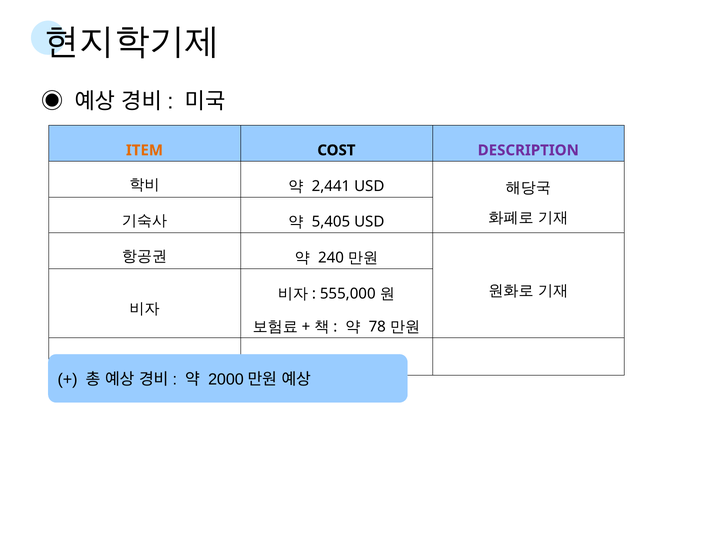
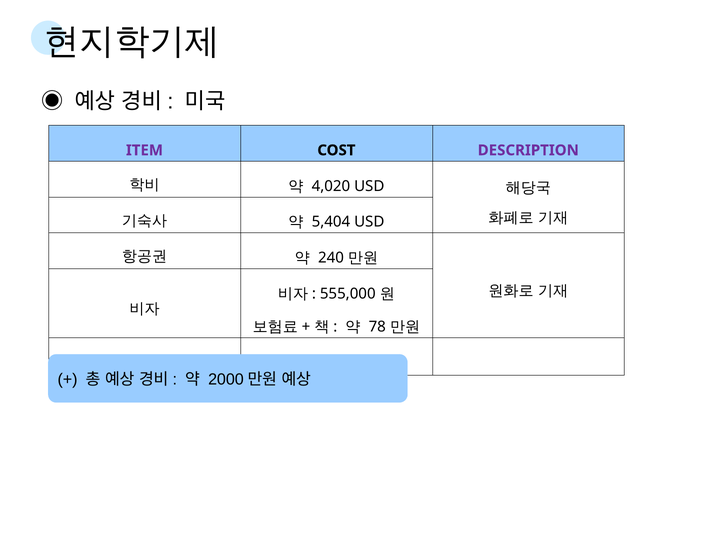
ITEM colour: orange -> purple (145, 150)
2,441: 2,441 -> 4,020 (331, 186)
5,405: 5,405 -> 5,404 (331, 222)
